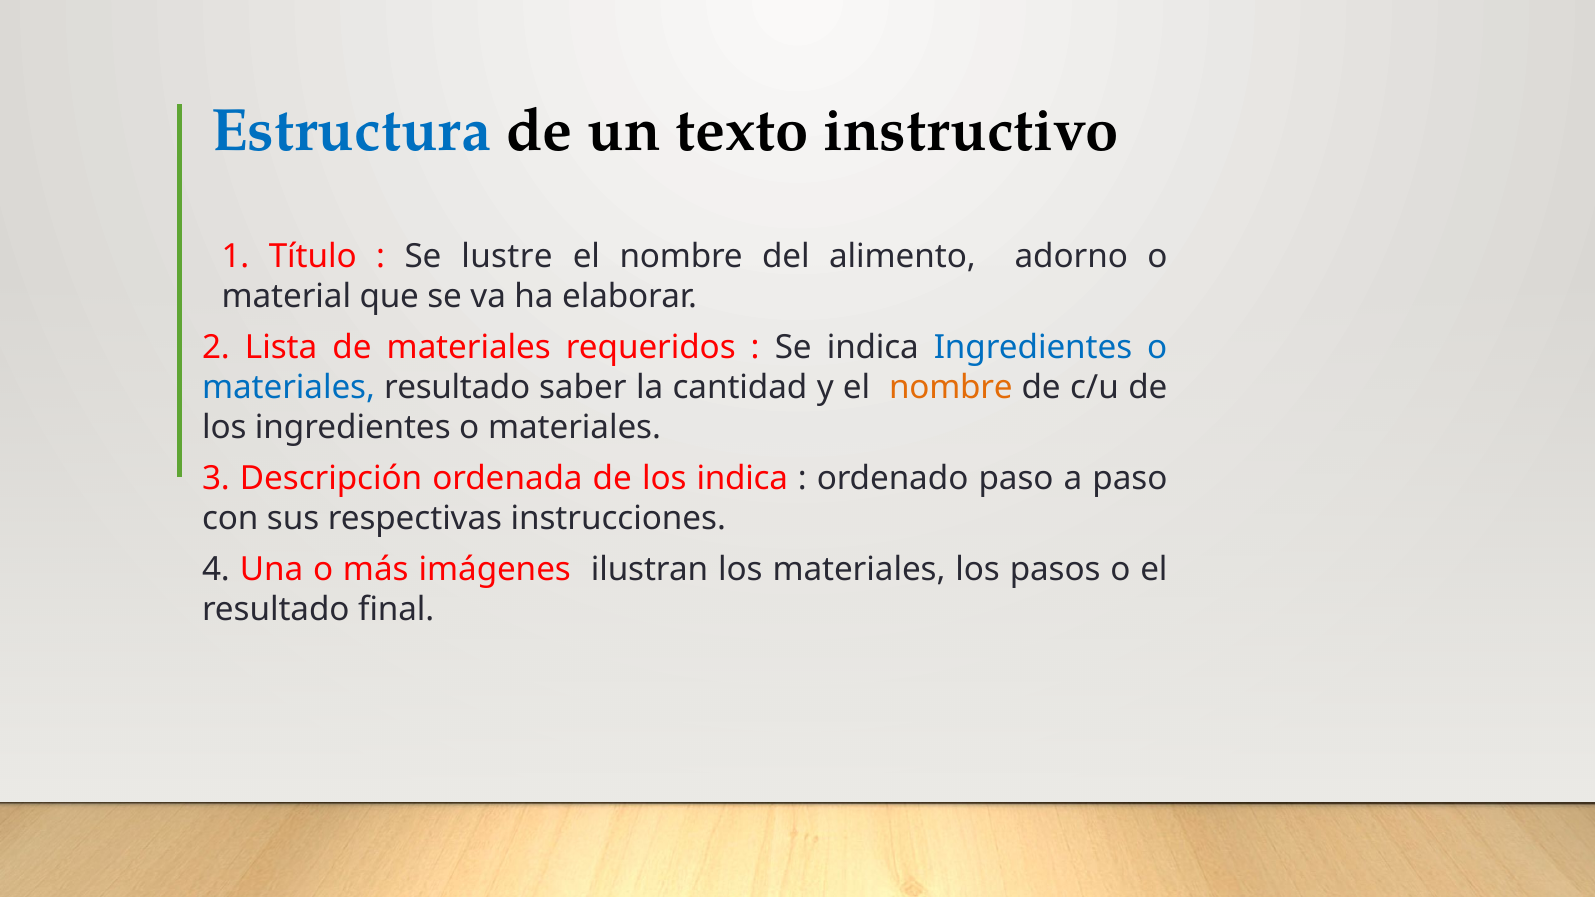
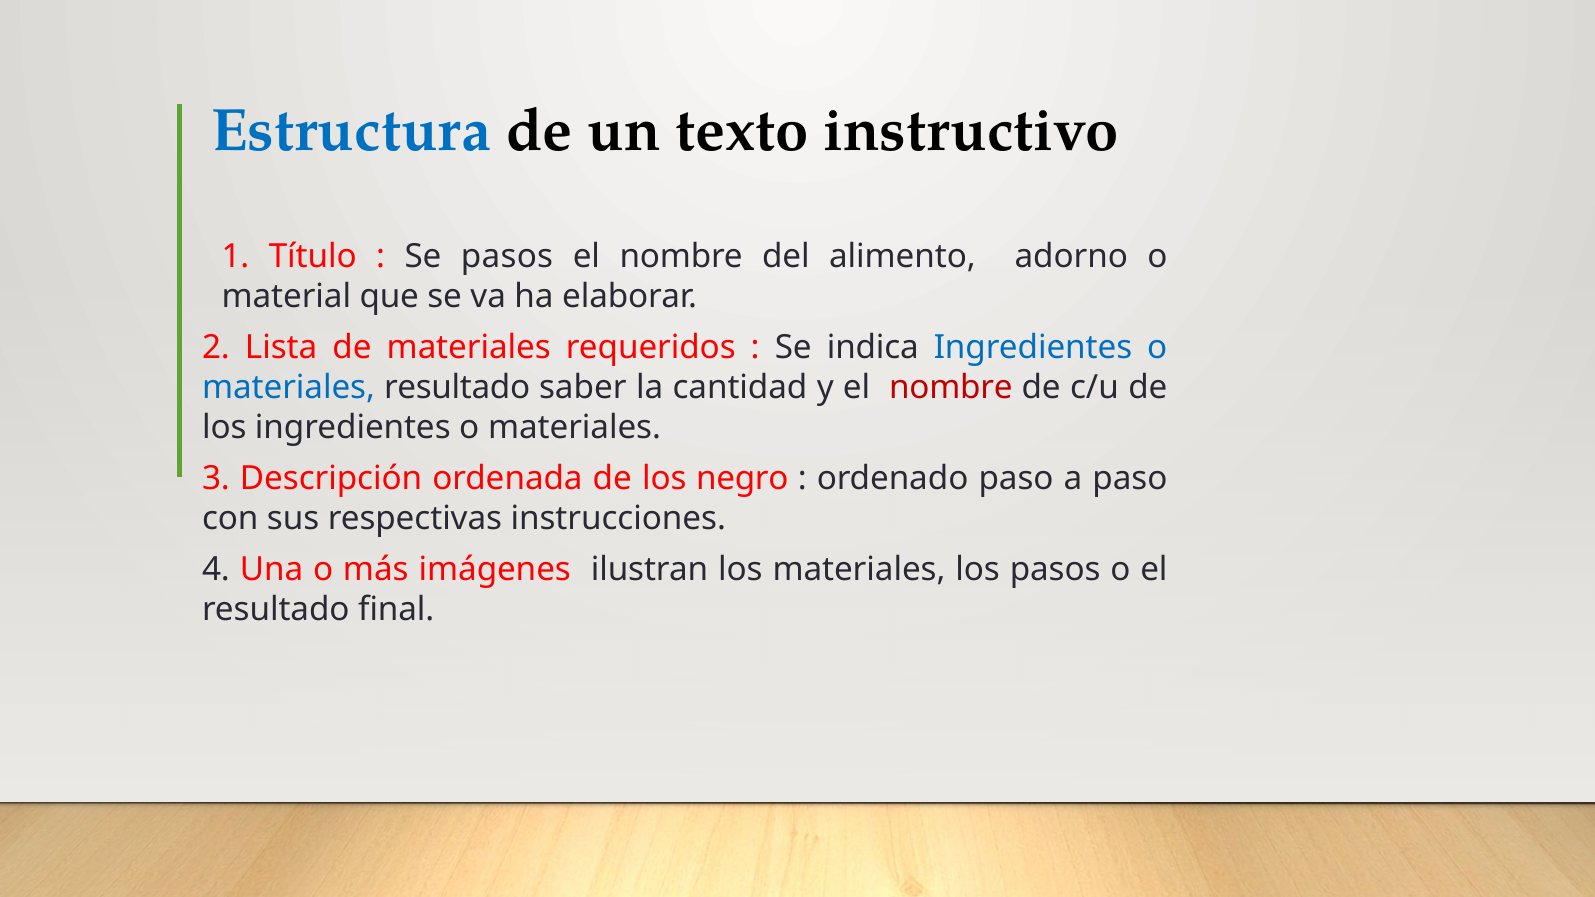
Se lustre: lustre -> pasos (507, 257)
nombre colour: orange -> red (951, 388)
los indica: indica -> negro (742, 479)
